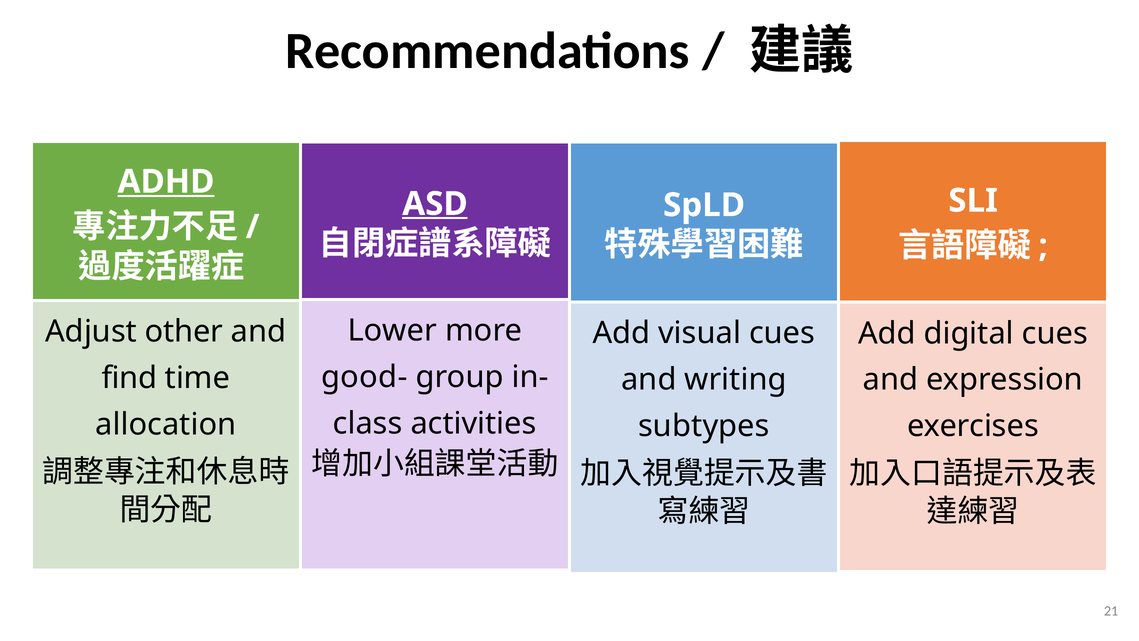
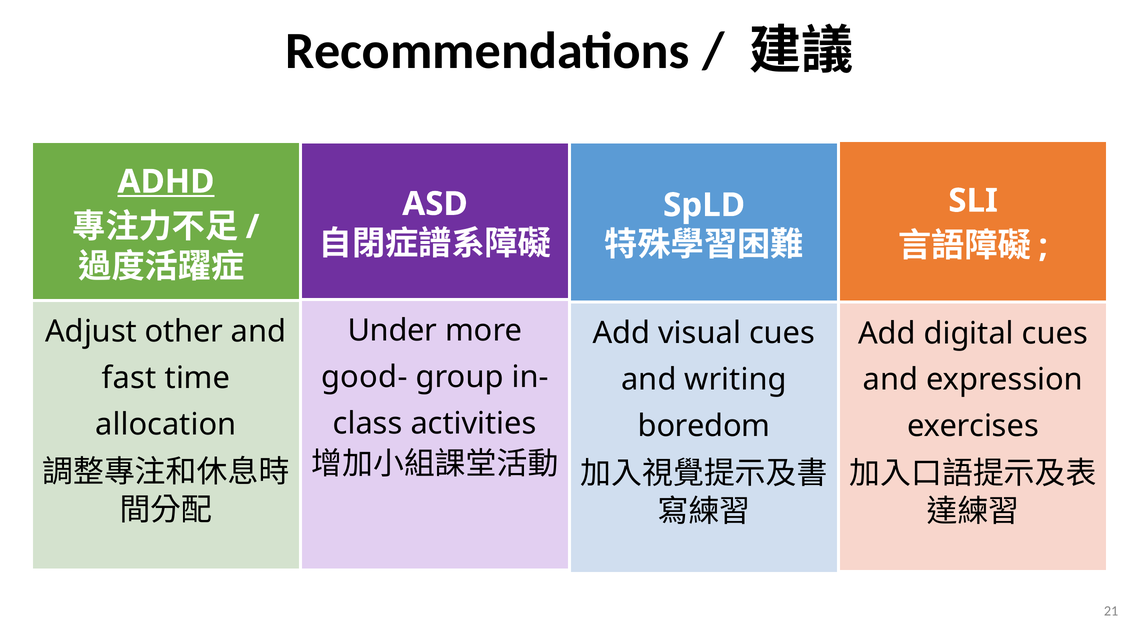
ASD underline: present -> none (435, 204)
Lower: Lower -> Under (392, 331)
find: find -> fast (129, 378)
subtypes: subtypes -> boredom (704, 426)
